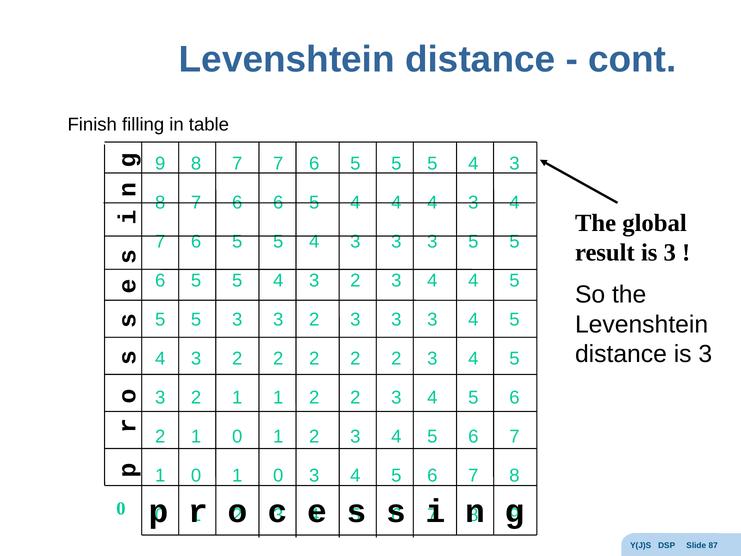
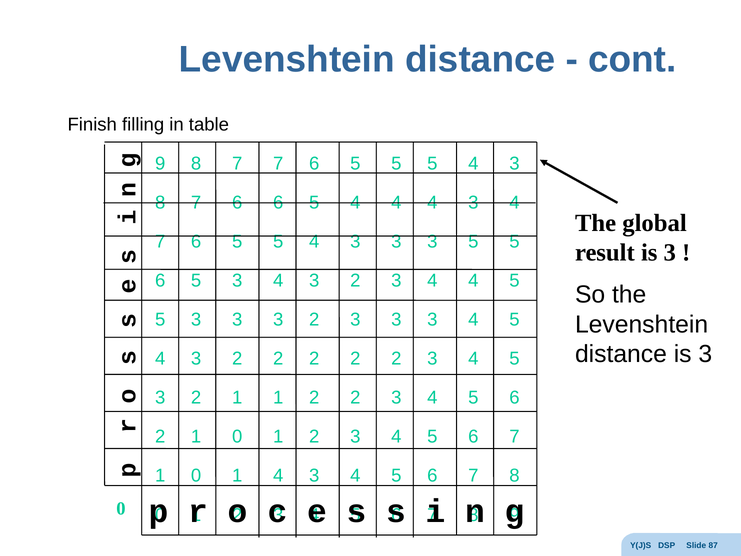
5: 5 -> 3 (237, 281)
5: 5 -> 3 (196, 320)
0 1 0: 0 -> 4 (278, 476)
